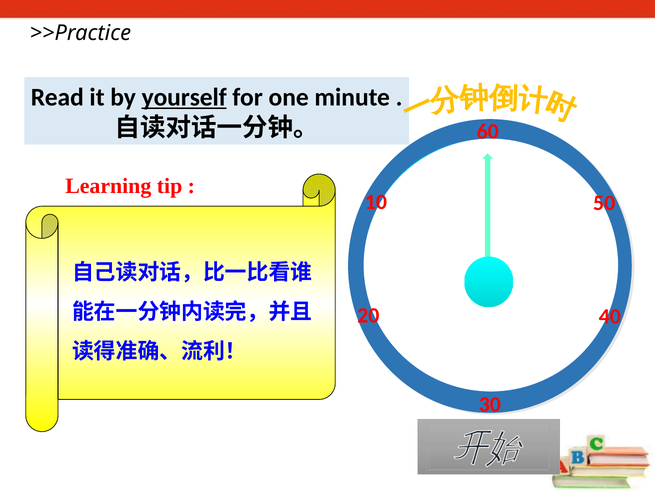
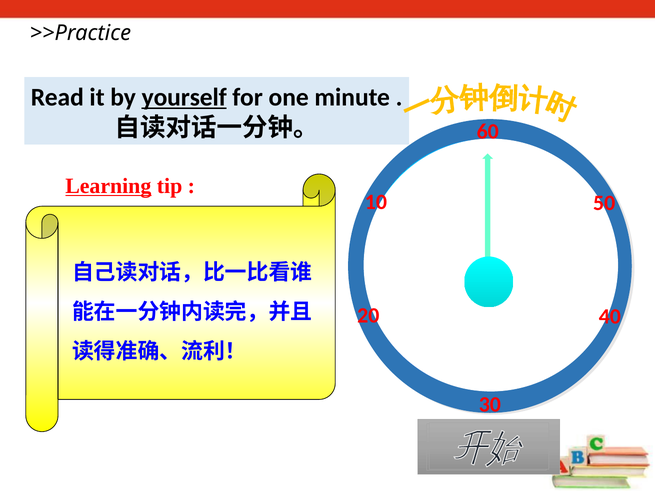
Learning underline: none -> present (108, 186)
